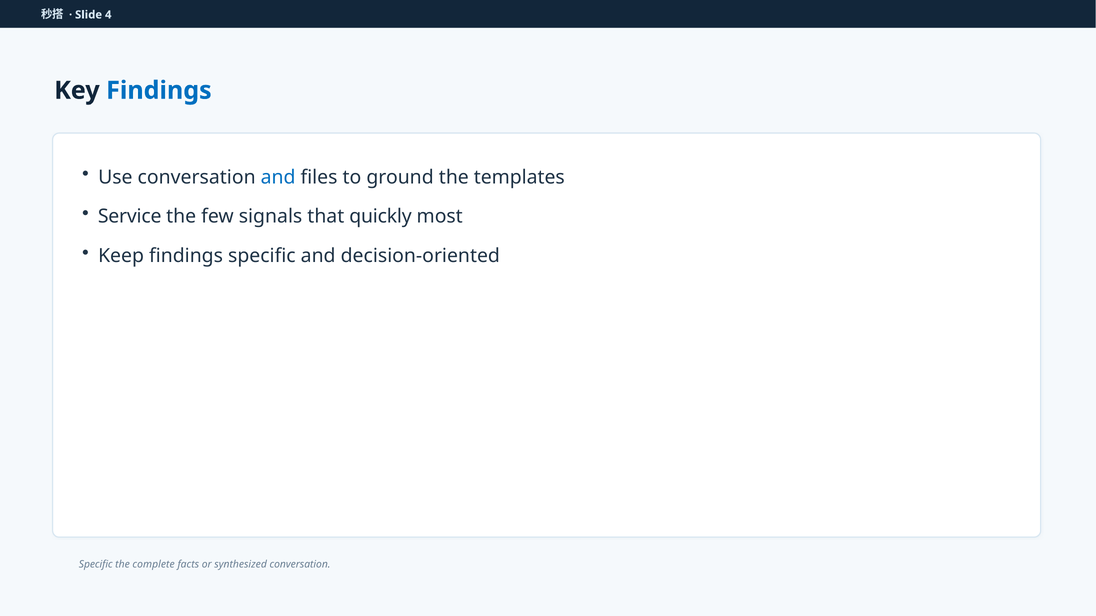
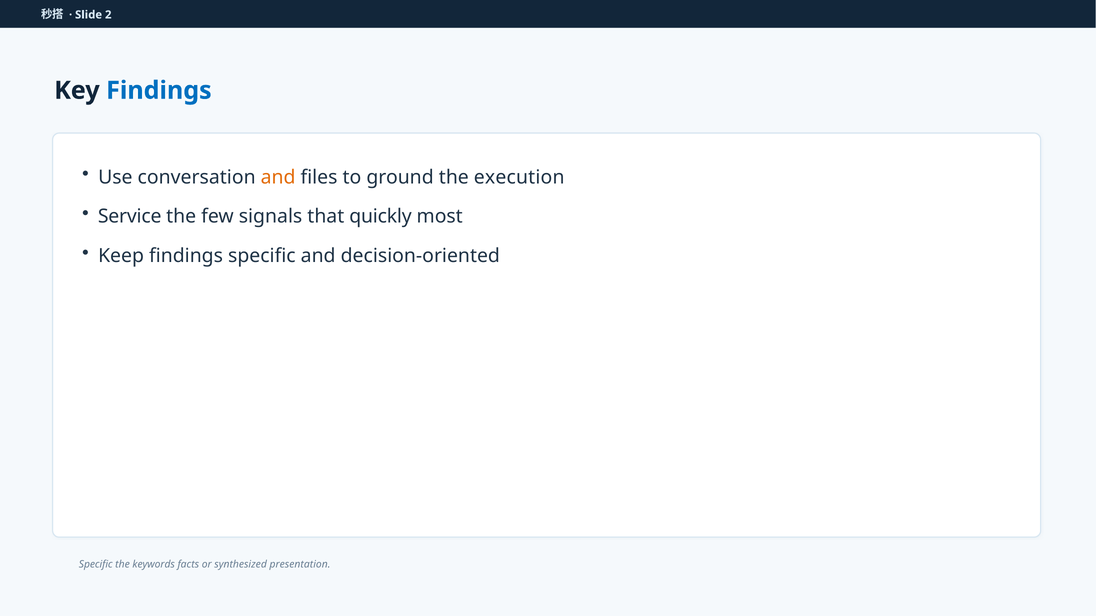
4: 4 -> 2 (108, 15)
and colour: blue -> orange (278, 177)
templates: templates -> execution (519, 177)
complete: complete -> keywords (154, 565)
synthesized conversation: conversation -> presentation (300, 565)
